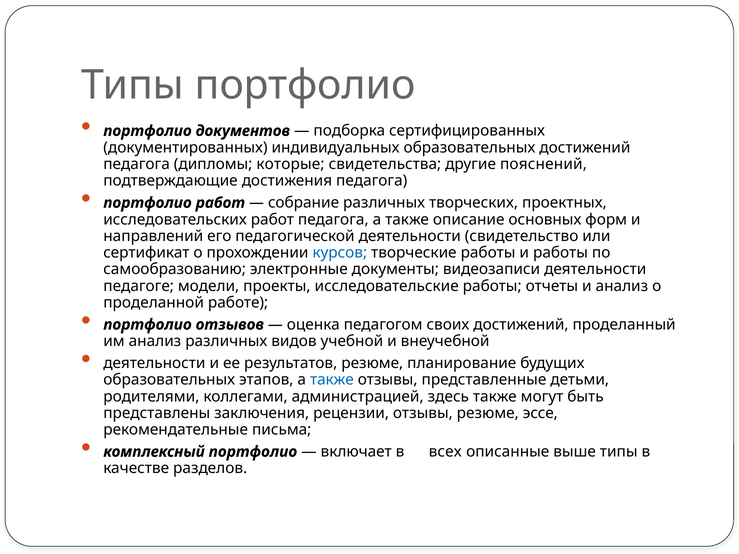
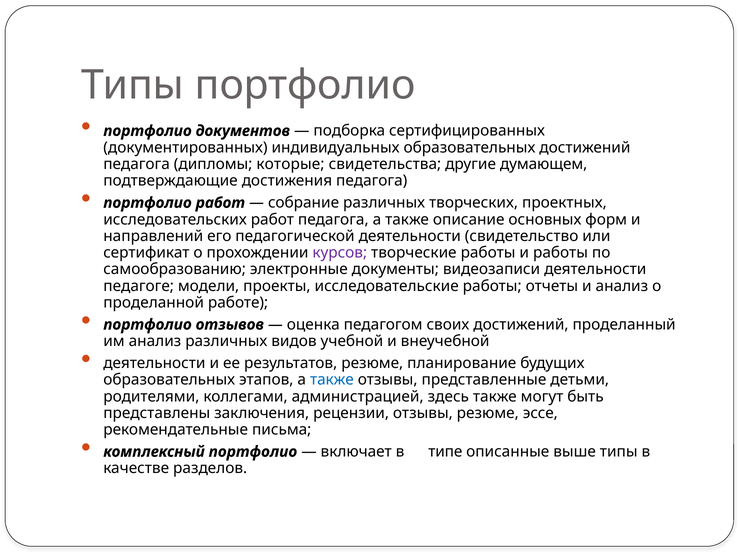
пояснений: пояснений -> думающем (544, 164)
курсов colour: blue -> purple (340, 253)
всех: всех -> типе (445, 452)
